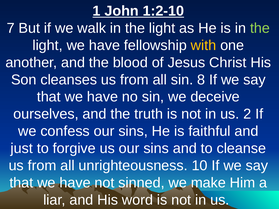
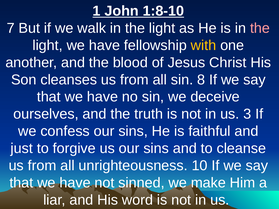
1:2-10: 1:2-10 -> 1:8-10 (163, 11)
the colour: light green -> pink (260, 28)
2: 2 -> 3 (247, 114)
